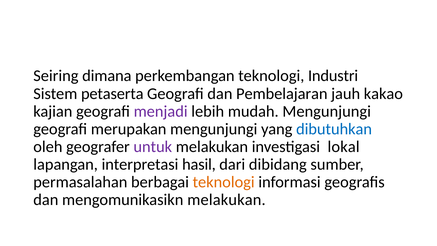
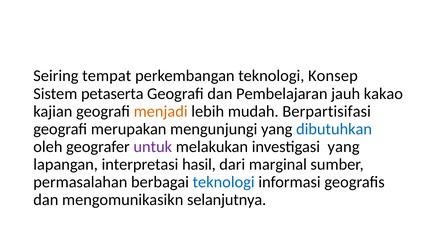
dimana: dimana -> tempat (107, 76)
Industri: Industri -> Konsep (333, 76)
menjadi colour: purple -> orange (161, 111)
mudah Mengunjungi: Mengunjungi -> Berpartisifasi (327, 111)
investigasi lokal: lokal -> yang (344, 147)
dibidang: dibidang -> marginal (278, 164)
teknologi colour: orange -> blue (224, 182)
mengomunikasikn melakukan: melakukan -> selanjutnya (227, 200)
